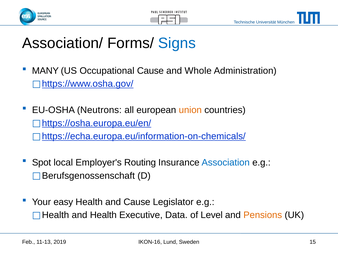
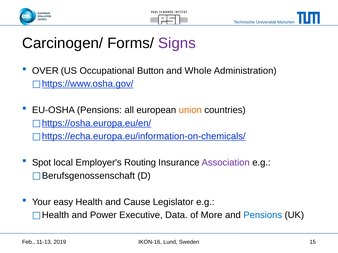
Association/: Association/ -> Carcinogen/ (63, 43)
Signs colour: blue -> purple (177, 43)
MANY: MANY -> OVER (45, 71)
Occupational Cause: Cause -> Button (150, 71)
EU-OSHA Neutrons: Neutrons -> Pensions (99, 110)
Association colour: blue -> purple (226, 163)
and Health: Health -> Power (103, 216)
Level: Level -> More (212, 216)
Pensions colour: orange -> blue (263, 216)
